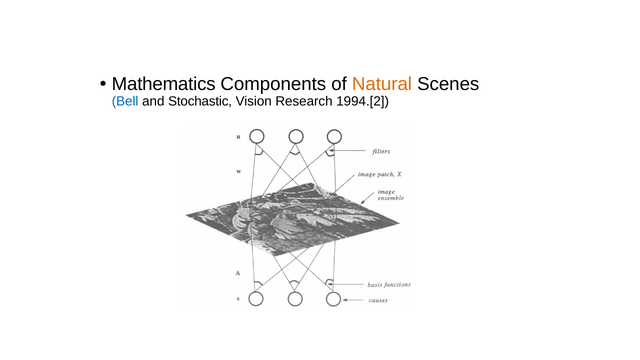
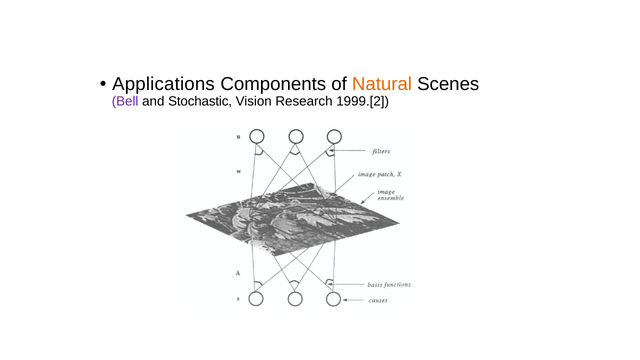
Mathematics: Mathematics -> Applications (163, 84)
Bell colour: blue -> purple (125, 101)
1994.[2: 1994.[2 -> 1999.[2 (363, 101)
